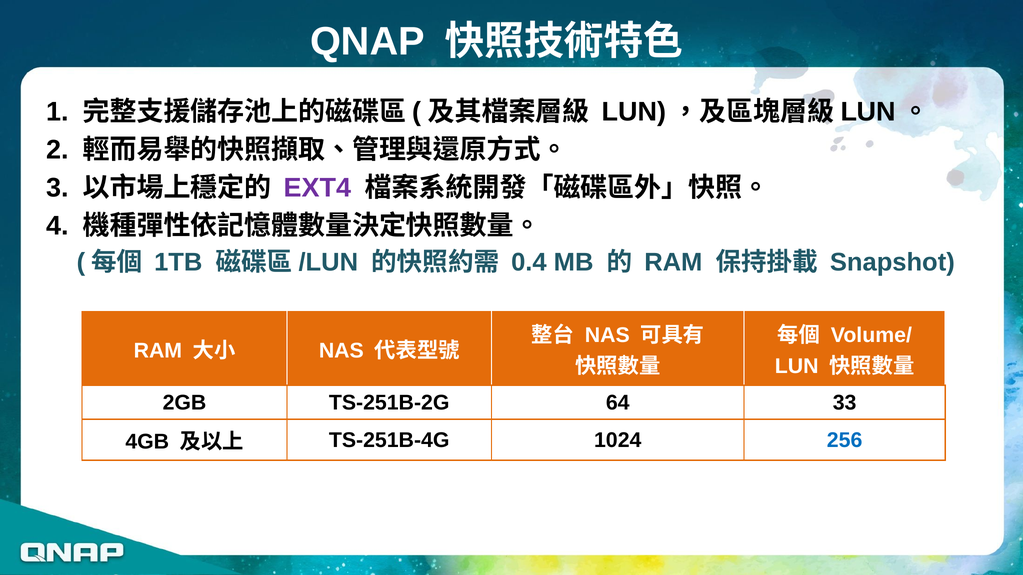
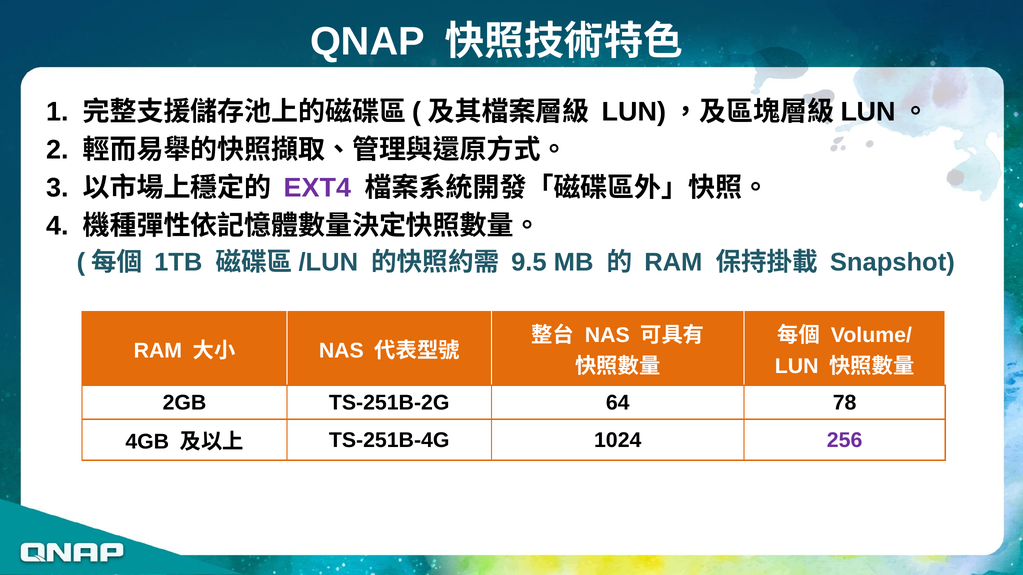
0.4: 0.4 -> 9.5 (529, 262)
33: 33 -> 78 (845, 403)
256 colour: blue -> purple (845, 440)
